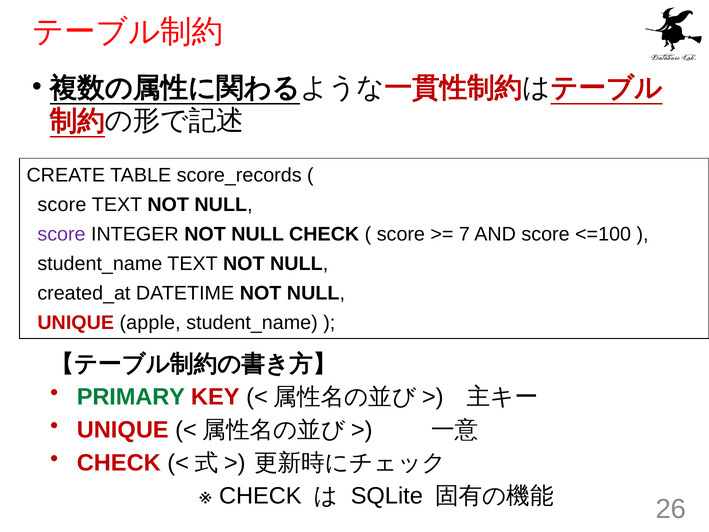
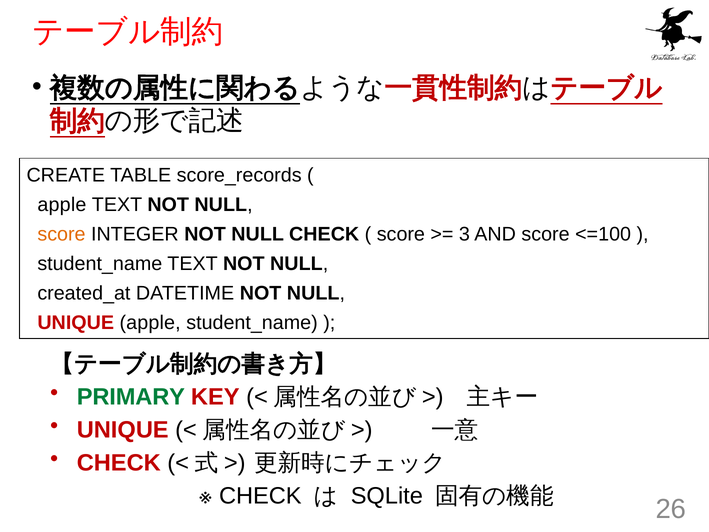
score: score -> apple (62, 205)
score colour: purple -> orange (61, 234)
7: 7 -> 3 (464, 234)
